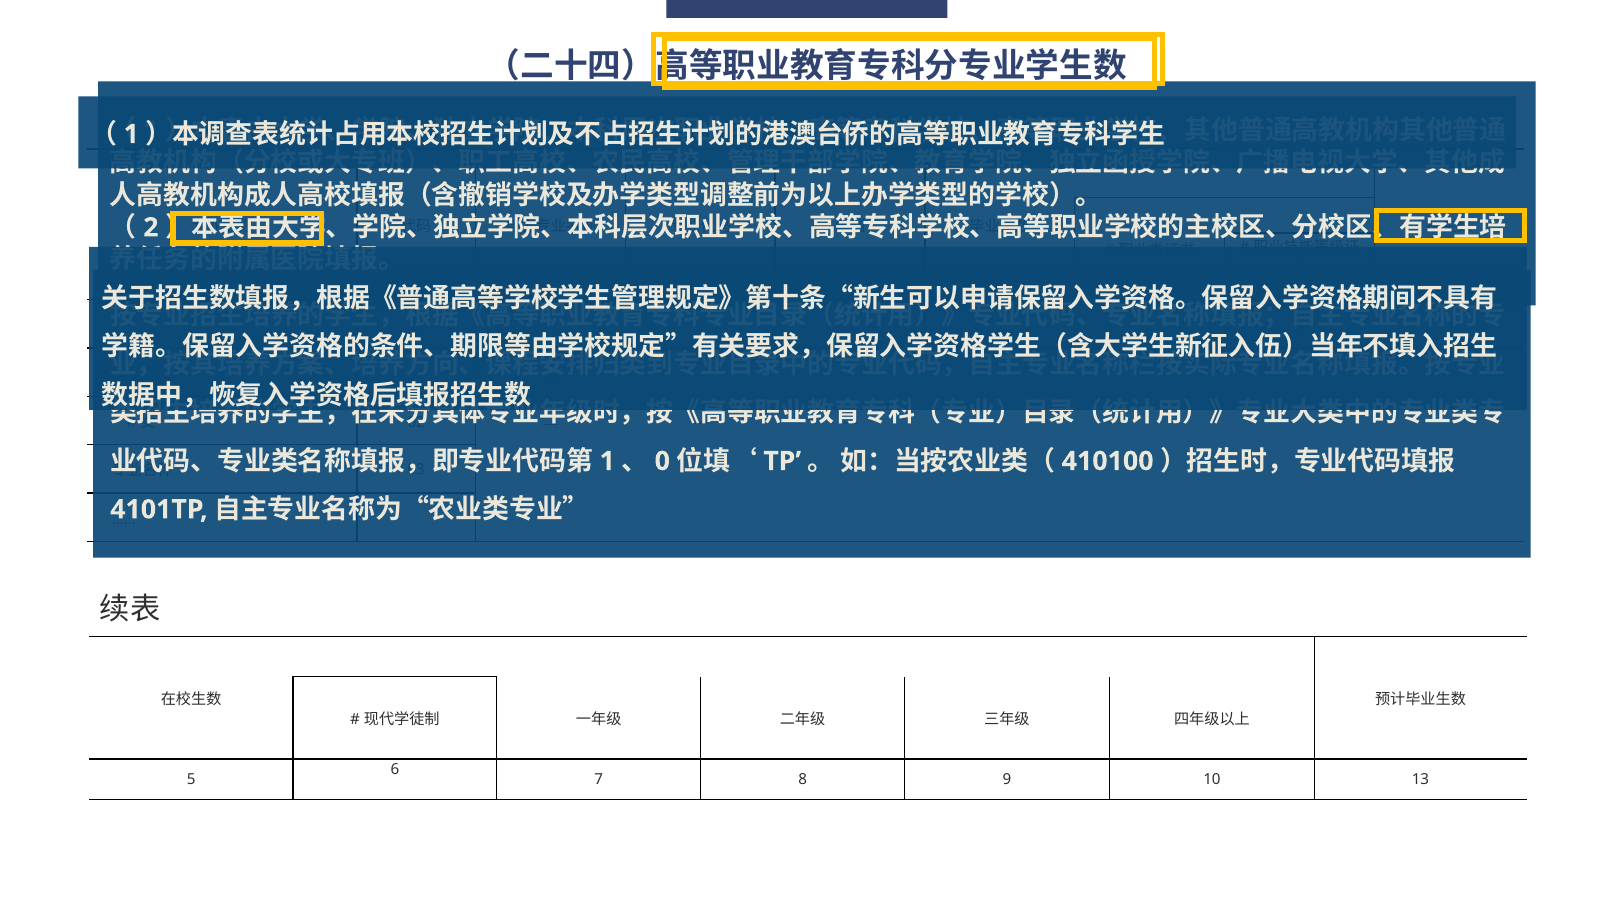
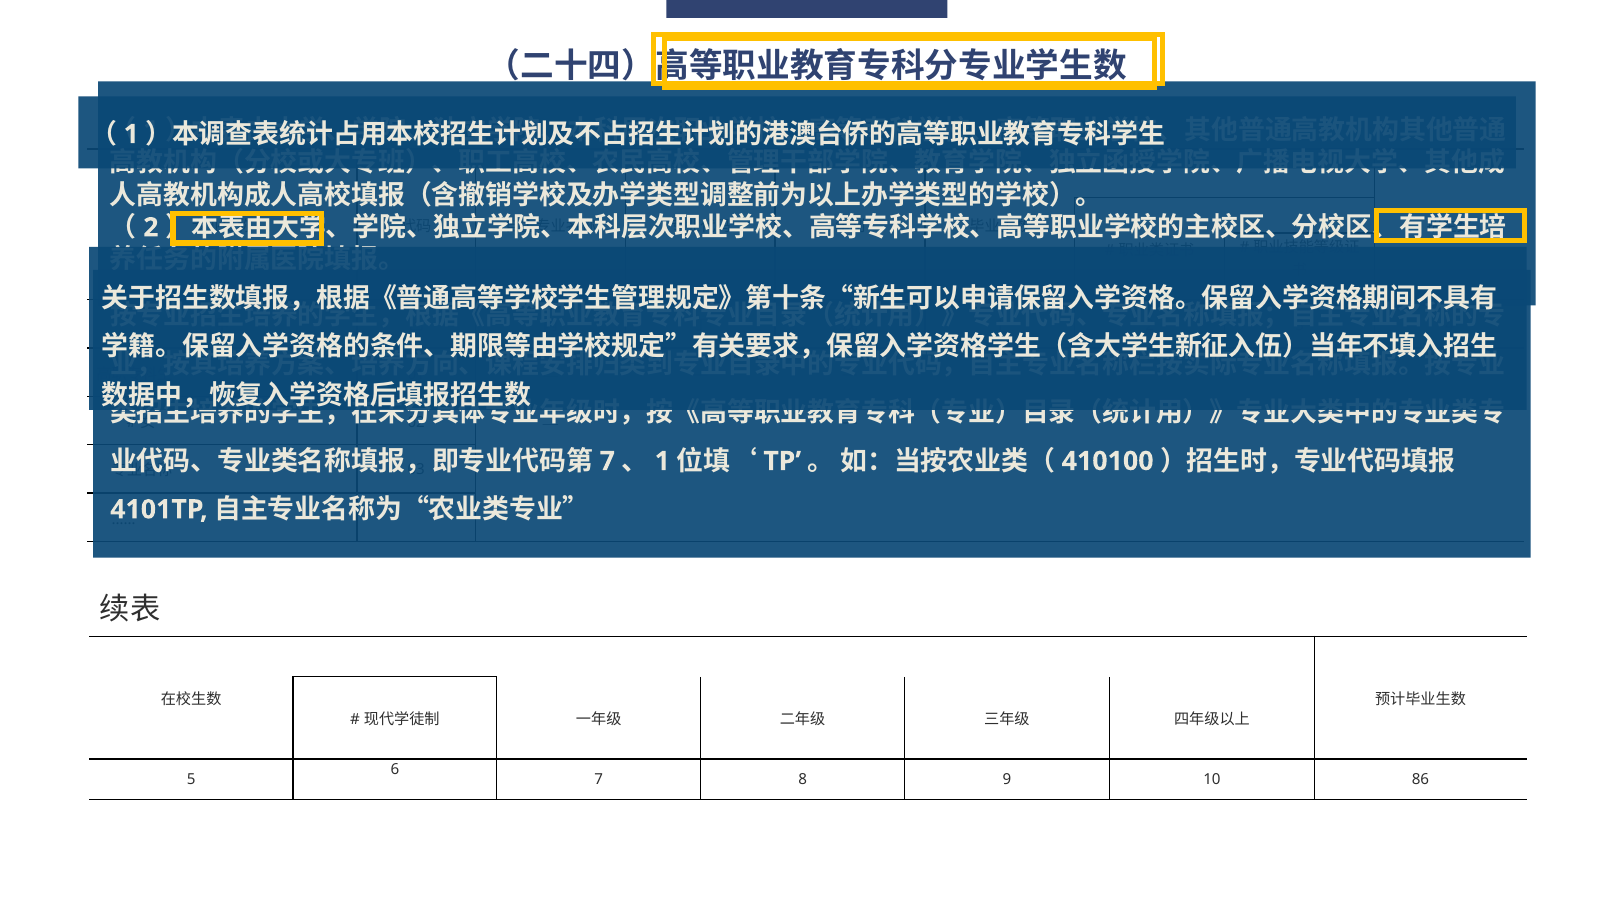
1: 1 -> 7 (607, 461)
0: 0 -> 1 (662, 461)
13: 13 -> 86 (1421, 780)
